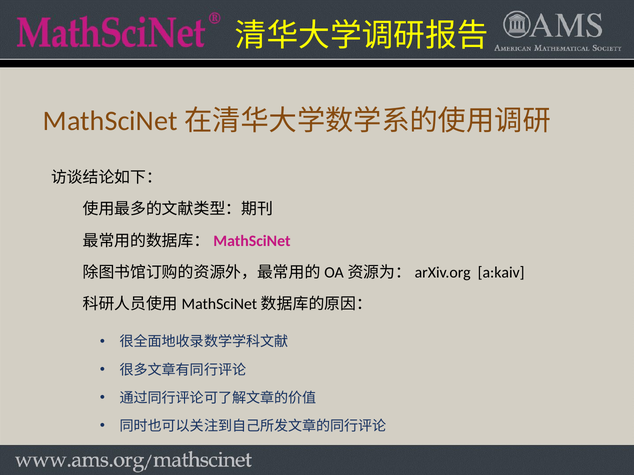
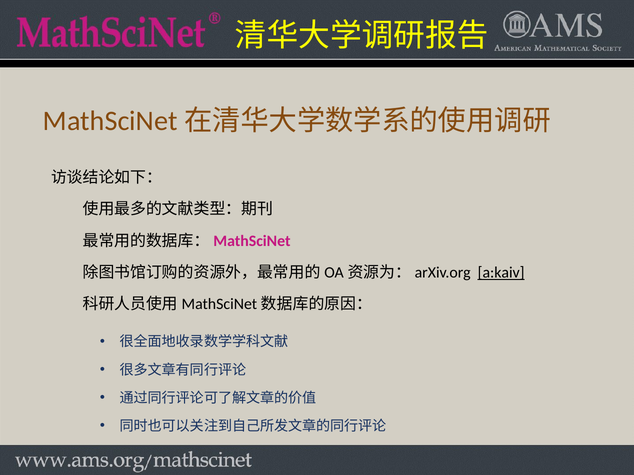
a:kaiv underline: none -> present (501, 273)
